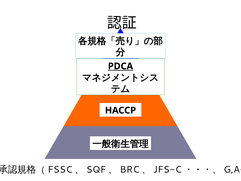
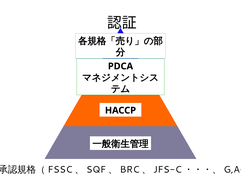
PDCA underline: present -> none (120, 66)
